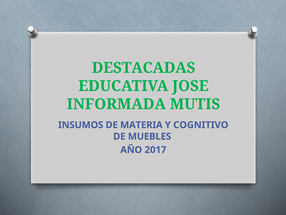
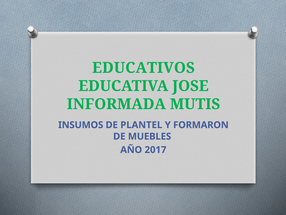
DESTACADAS: DESTACADAS -> EDUCATIVOS (143, 68)
MATERIA: MATERIA -> PLANTEL (141, 125)
COGNITIVO: COGNITIVO -> FORMARON (201, 125)
